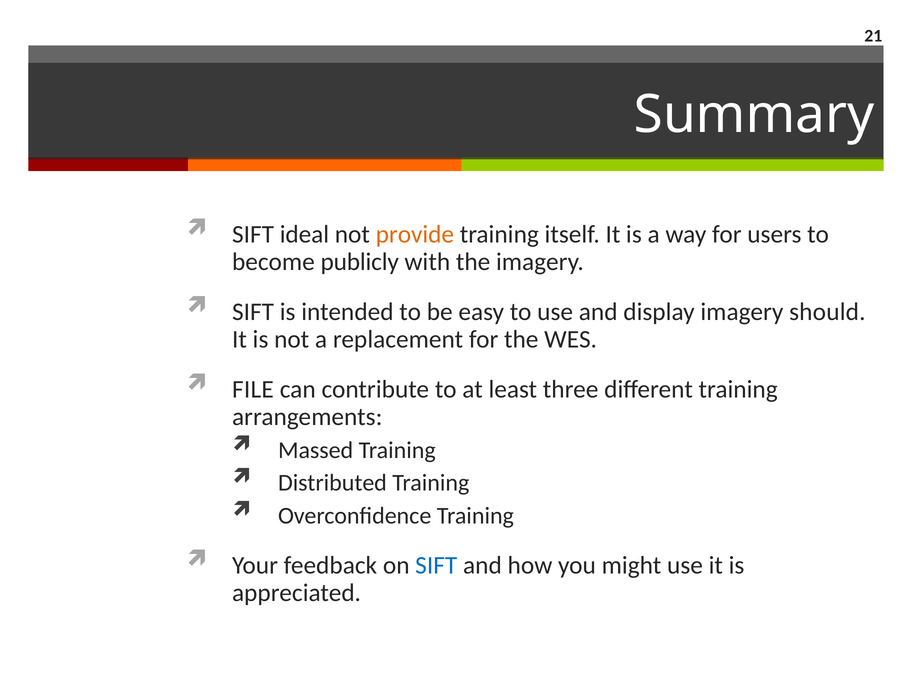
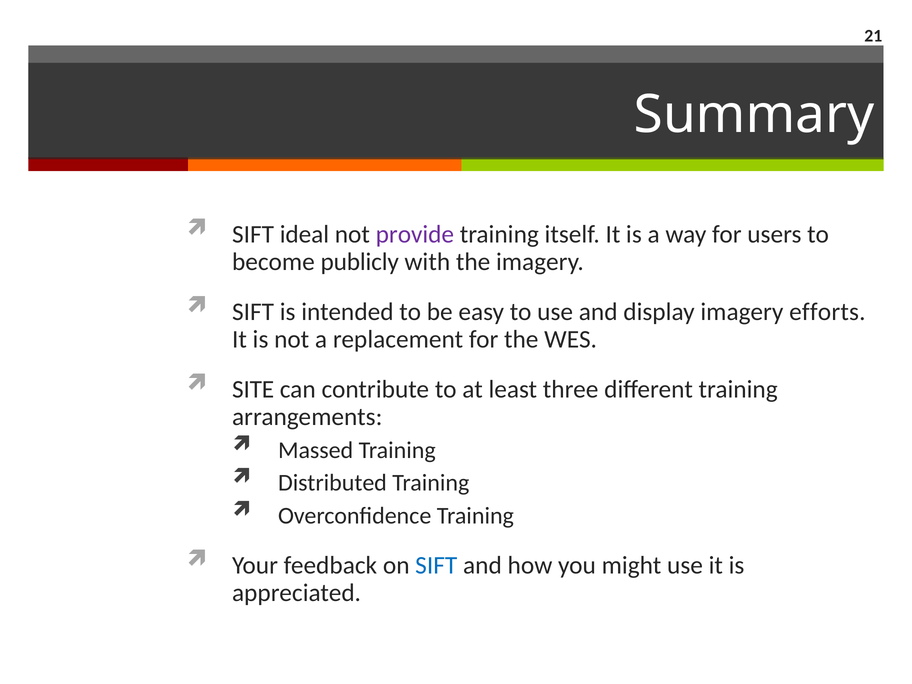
provide colour: orange -> purple (415, 234)
should: should -> efforts (827, 312)
FILE: FILE -> SITE (253, 389)
